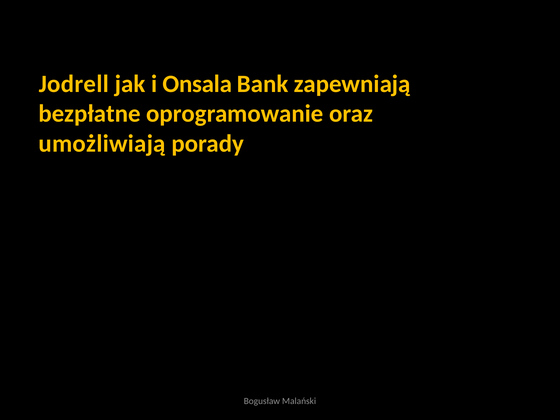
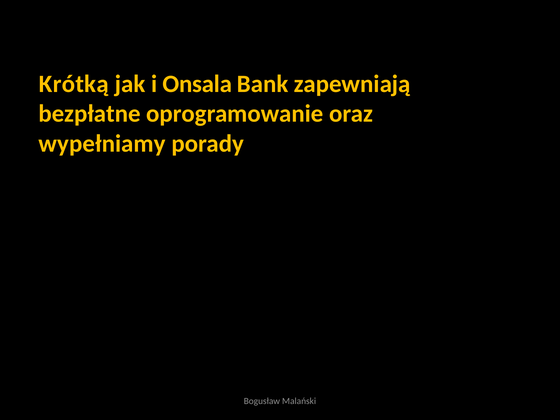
Jodrell: Jodrell -> Krótką (74, 84)
umożliwiają: umożliwiają -> wypełniamy (102, 144)
